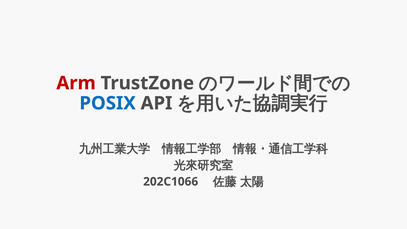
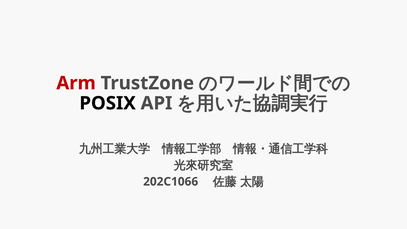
POSIX colour: blue -> black (108, 103)
